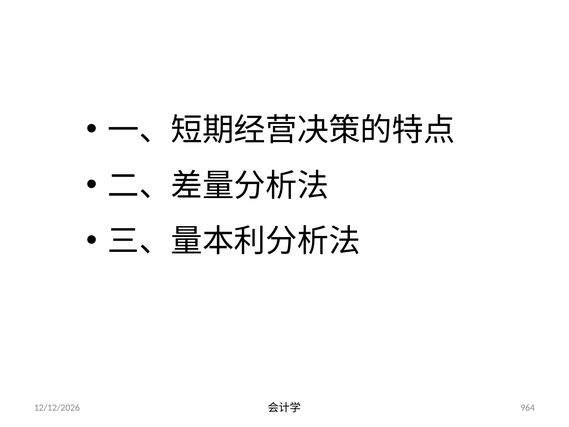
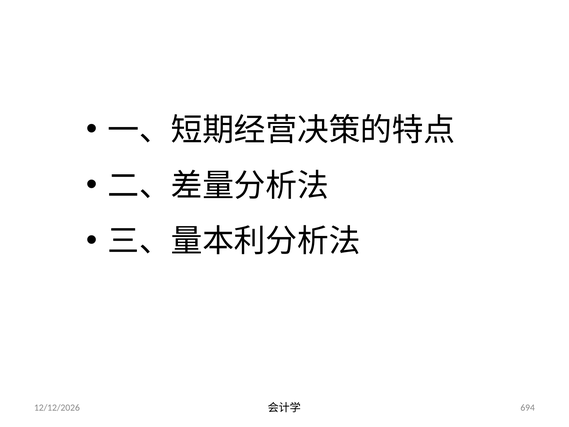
964: 964 -> 694 (528, 407)
